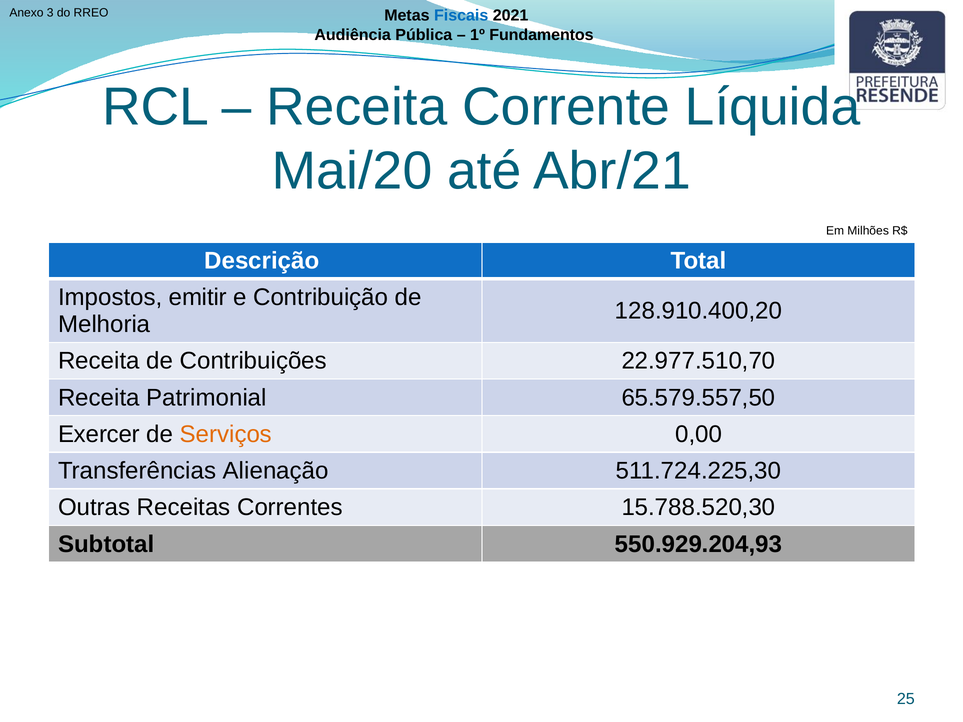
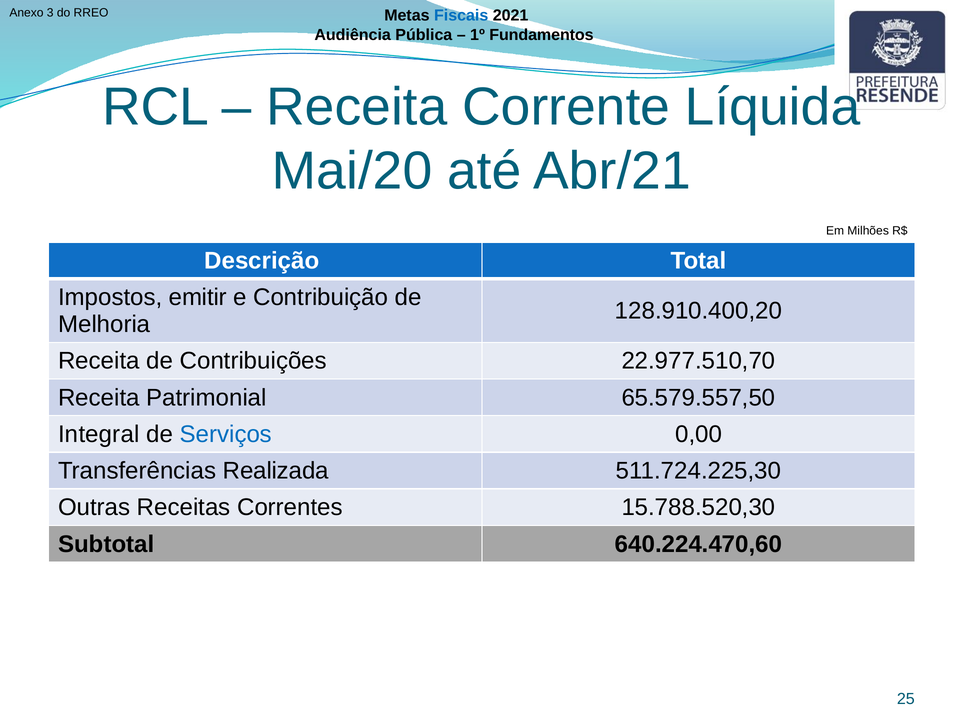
Exercer: Exercer -> Integral (99, 434)
Serviços colour: orange -> blue (226, 434)
Alienação: Alienação -> Realizada (276, 471)
550.929.204,93: 550.929.204,93 -> 640.224.470,60 (699, 544)
